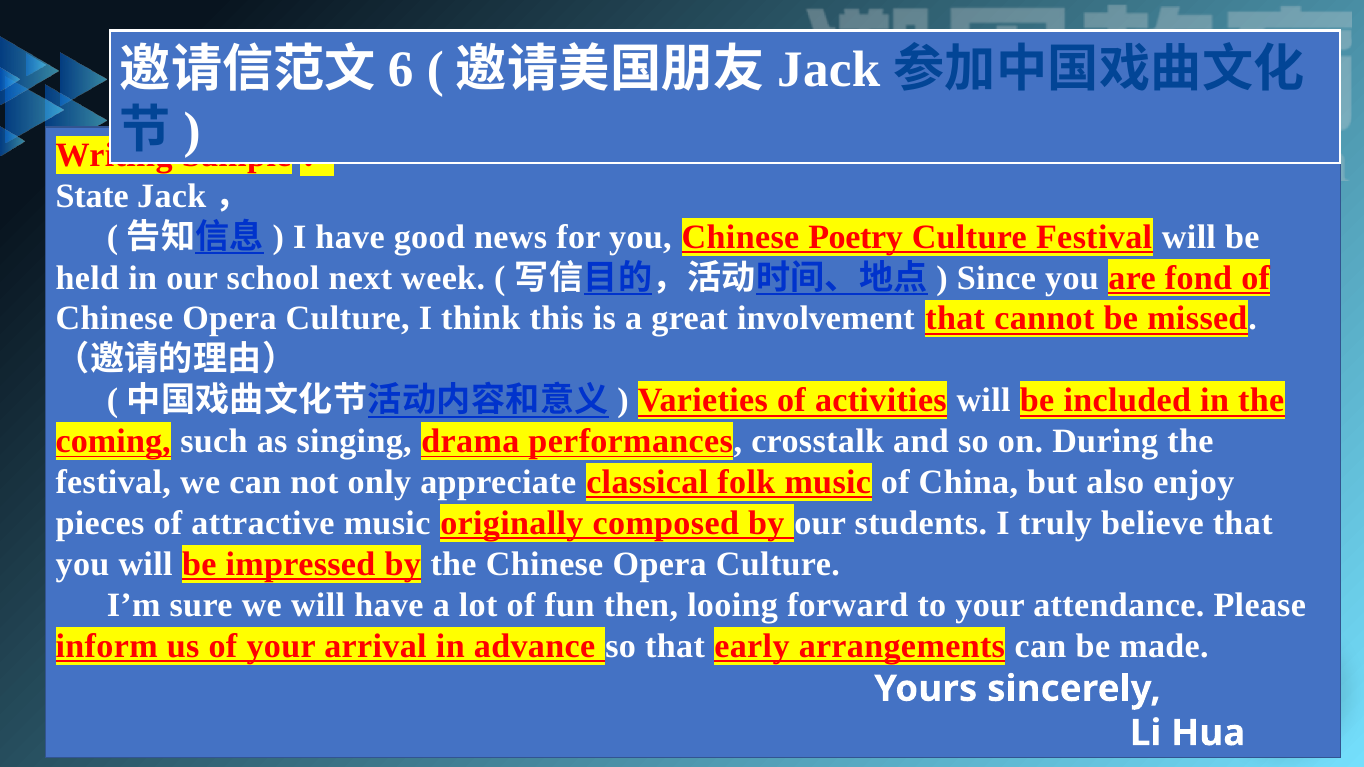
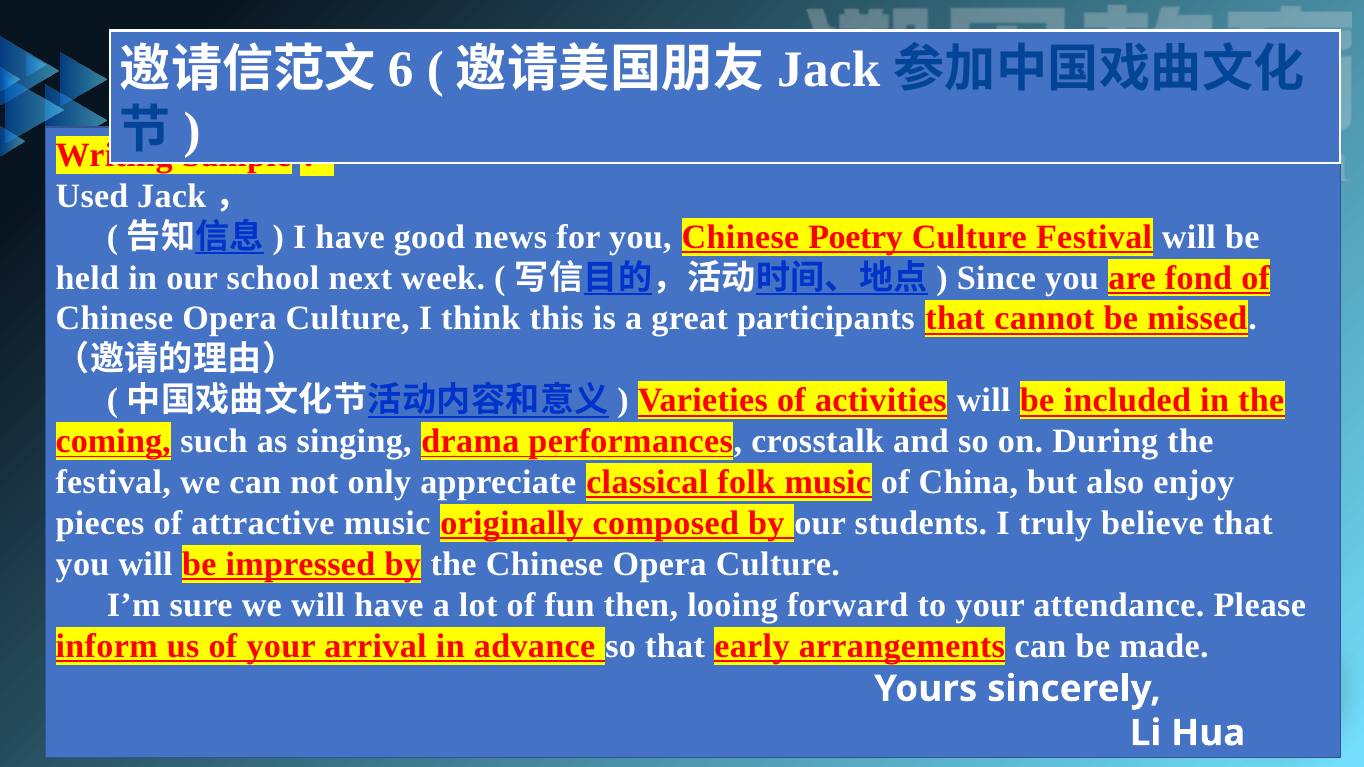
State: State -> Used (92, 196)
involvement: involvement -> participants (826, 319)
